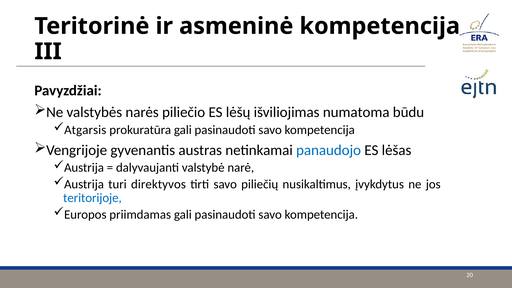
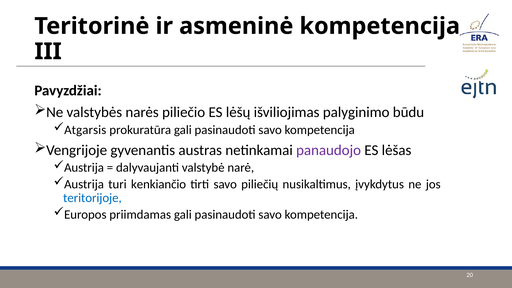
numatoma: numatoma -> palyginimo (356, 112)
panaudojo colour: blue -> purple (329, 150)
direktyvos: direktyvos -> kenkiančio (159, 184)
